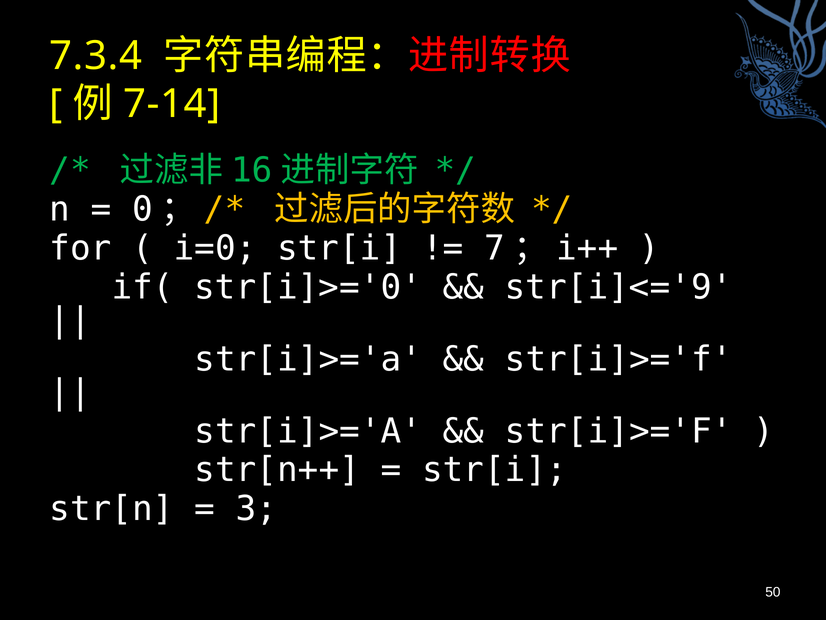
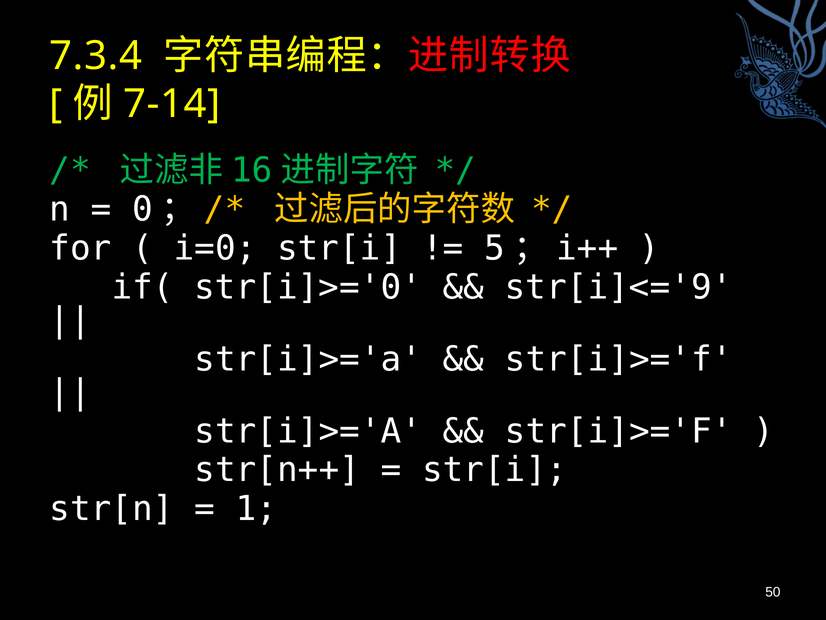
7: 7 -> 5 (494, 248)
3: 3 -> 1 (256, 509)
